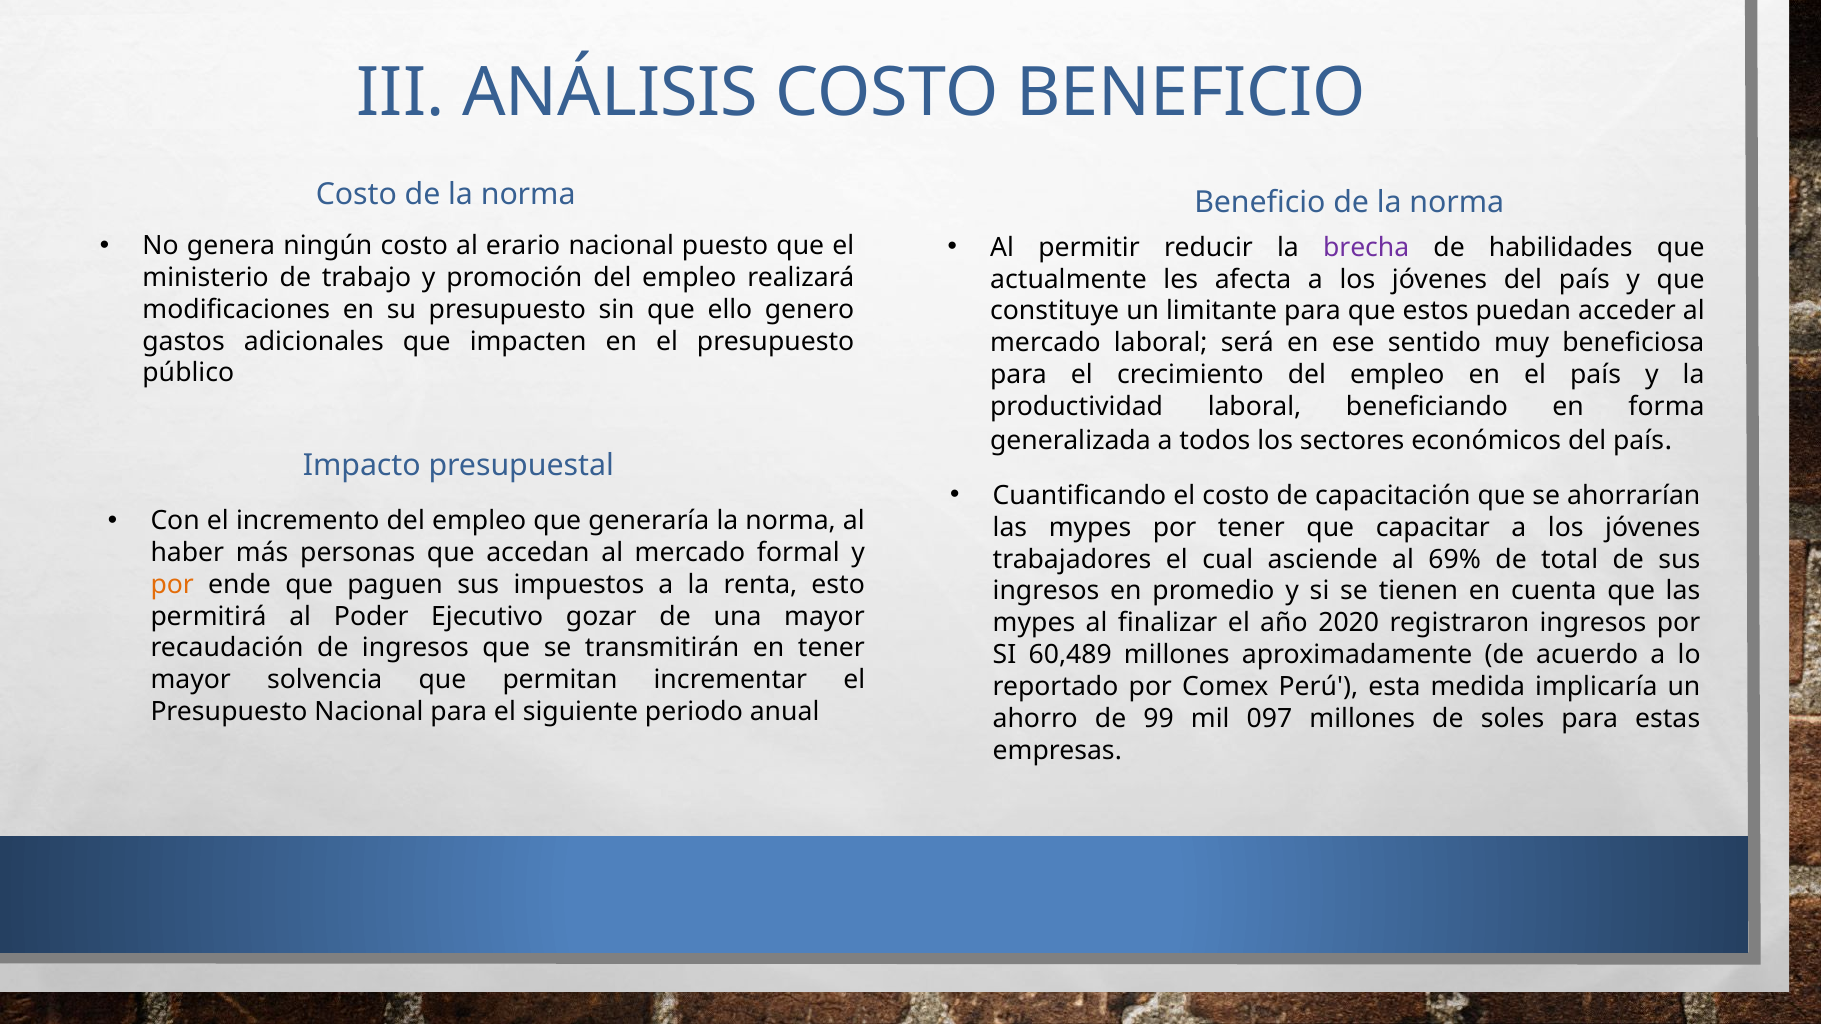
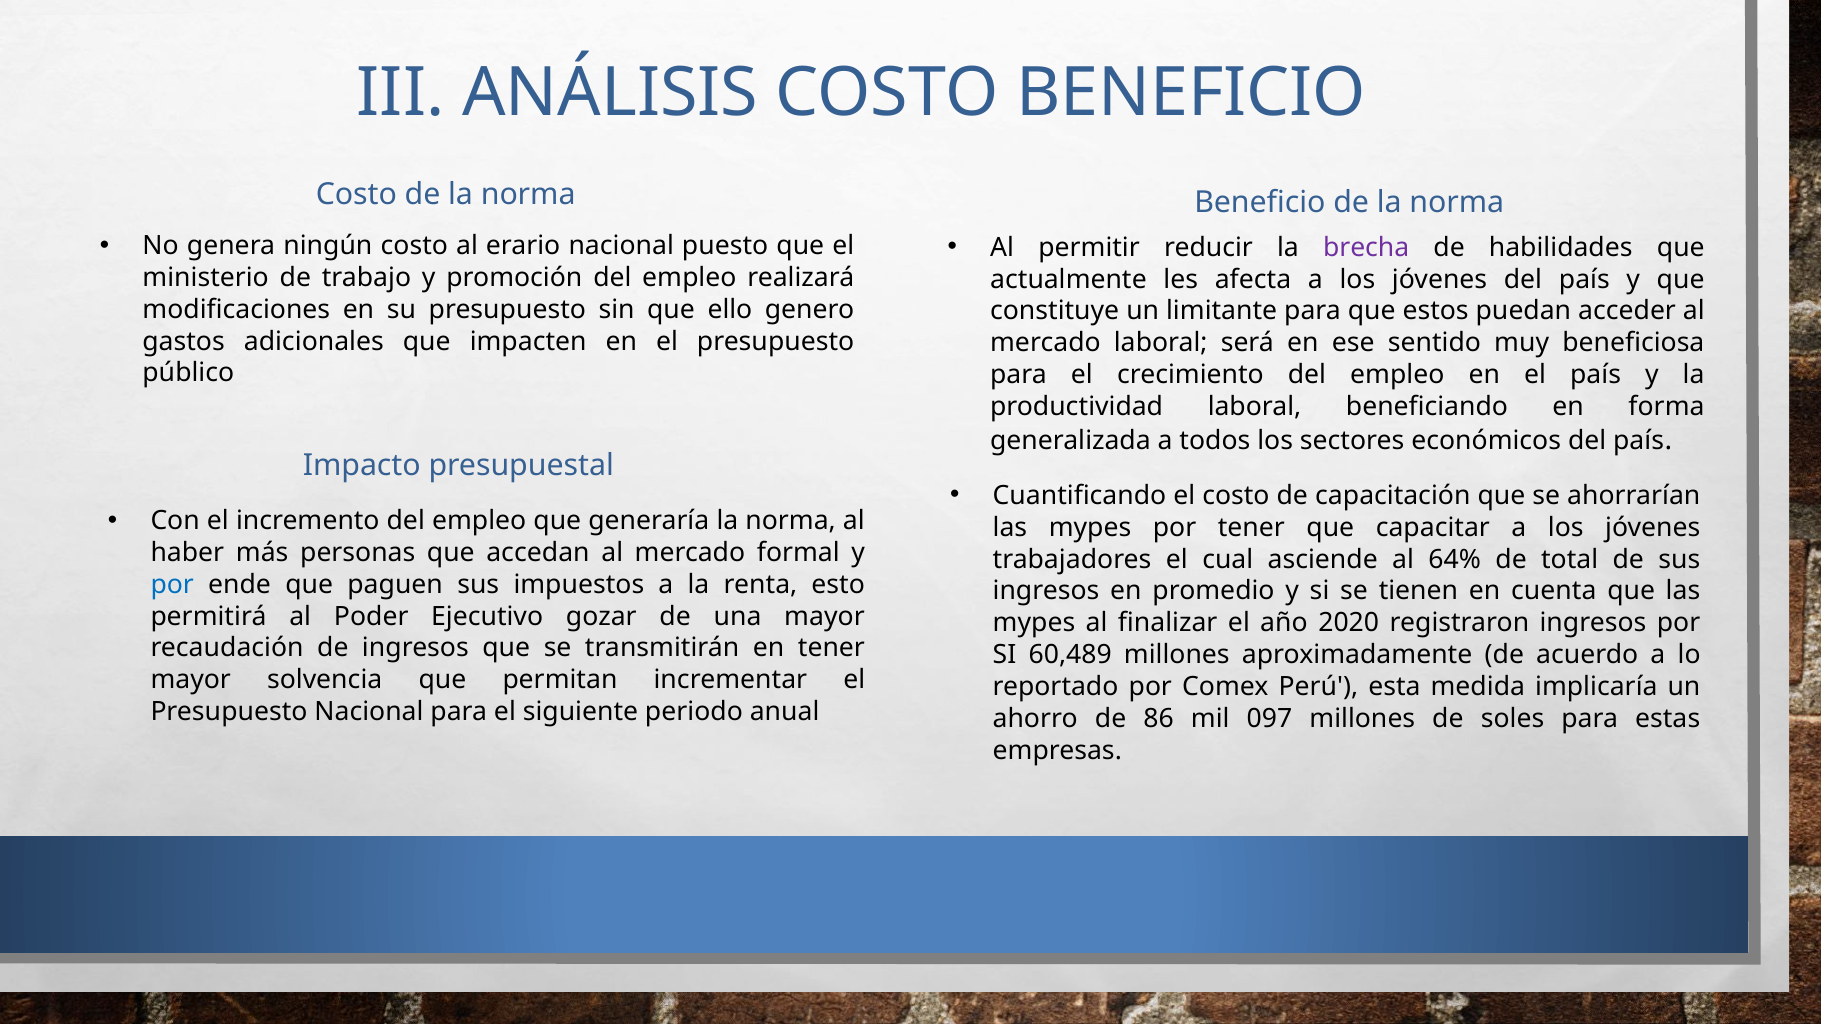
69%: 69% -> 64% (1455, 559)
por colour: orange -> blue (172, 585)
99: 99 -> 86 (1158, 719)
